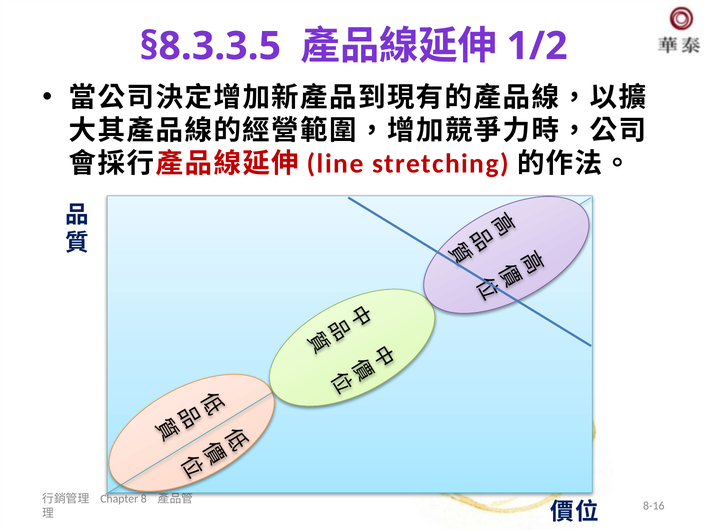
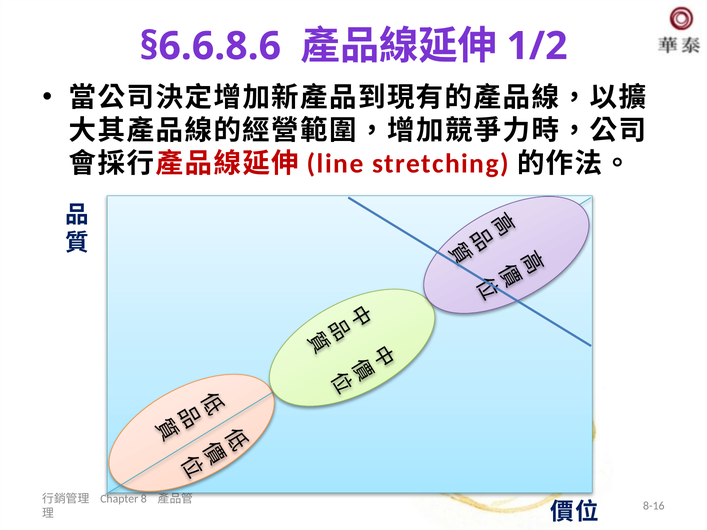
§8.3.3.5: §8.3.3.5 -> §6.6.8.6 (210, 46)
